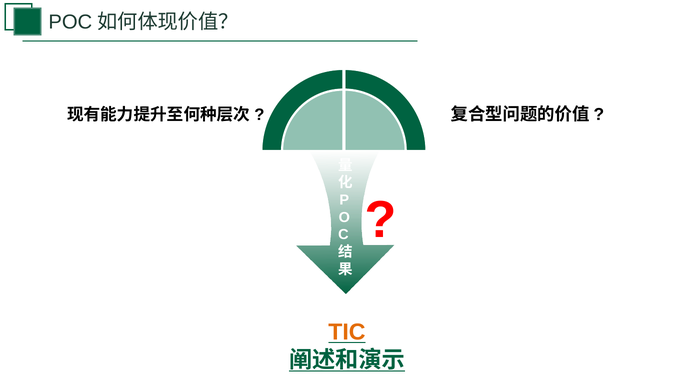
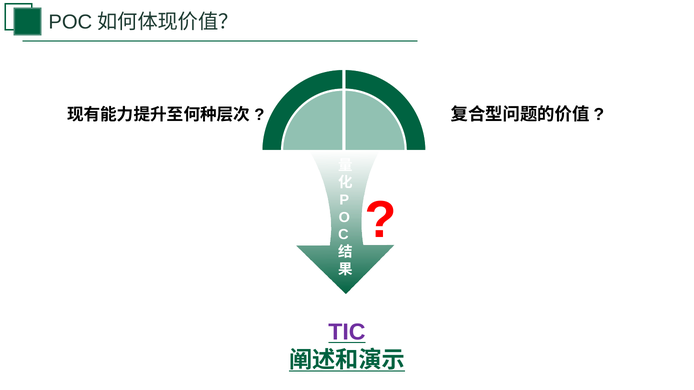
TIC colour: orange -> purple (347, 333)
